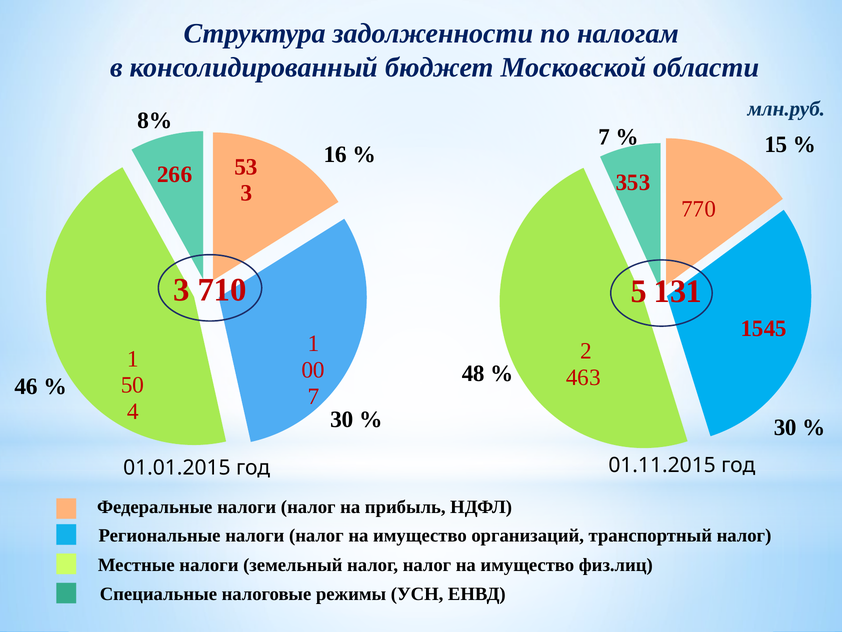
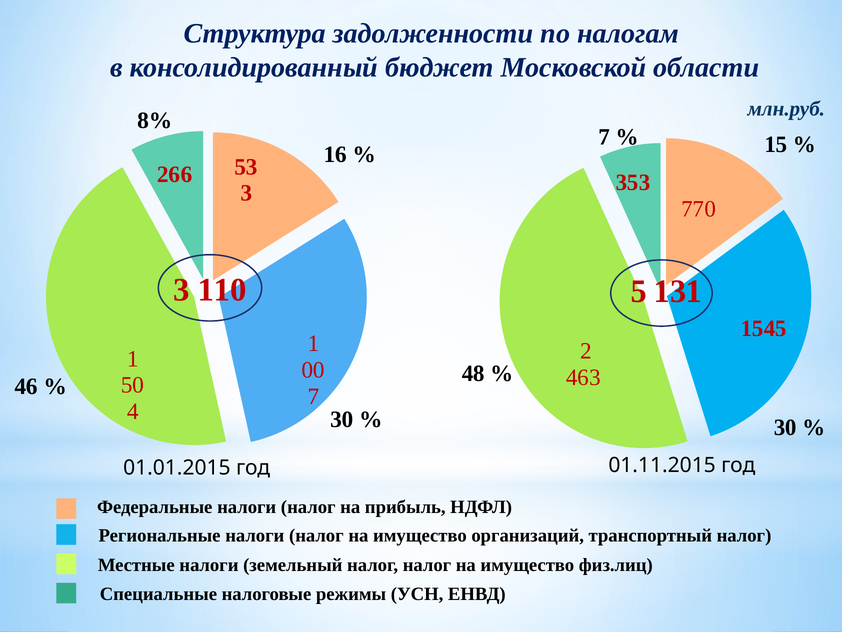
710: 710 -> 110 (222, 290)
